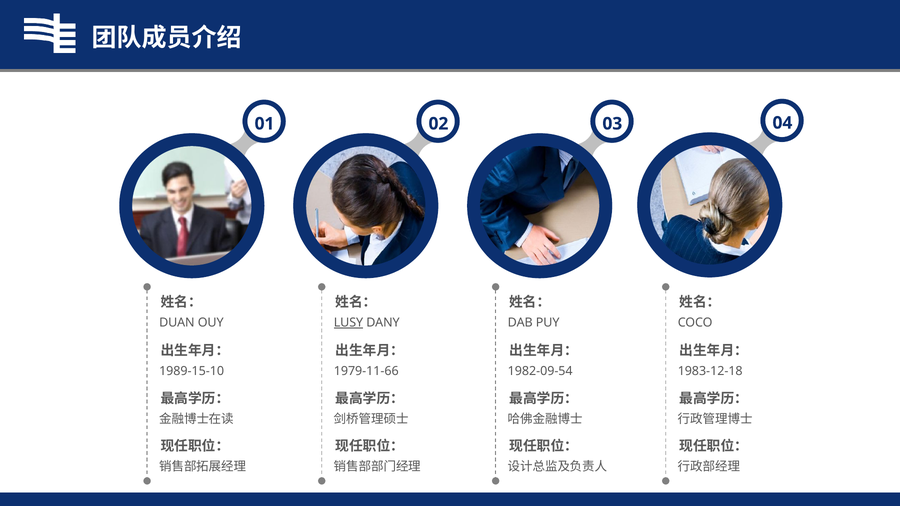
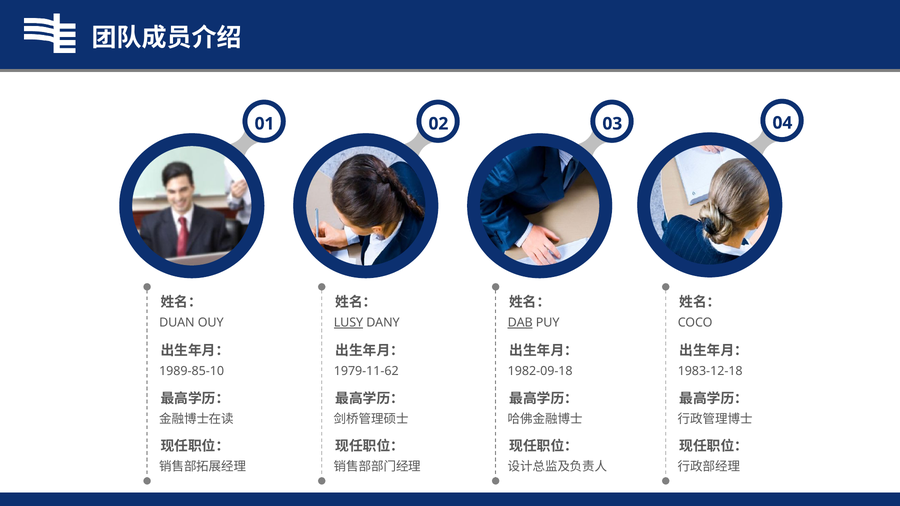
DAB underline: none -> present (520, 323)
1989-15-10: 1989-15-10 -> 1989-85-10 (192, 371)
1979-11-66: 1979-11-66 -> 1979-11-62 (366, 371)
1982-09-54: 1982-09-54 -> 1982-09-18 (540, 371)
